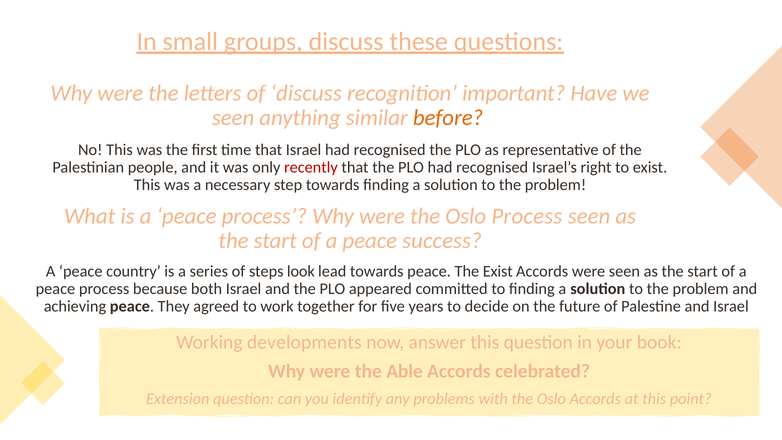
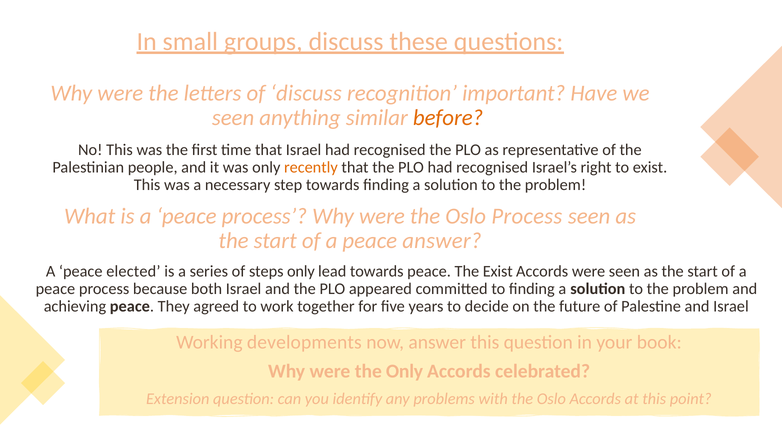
recently colour: red -> orange (311, 167)
peace success: success -> answer (442, 241)
country: country -> elected (133, 271)
steps look: look -> only (301, 271)
the Able: Able -> Only (405, 371)
